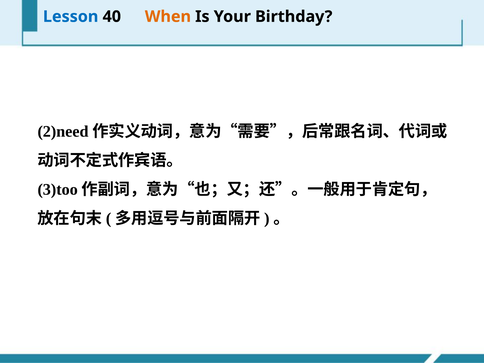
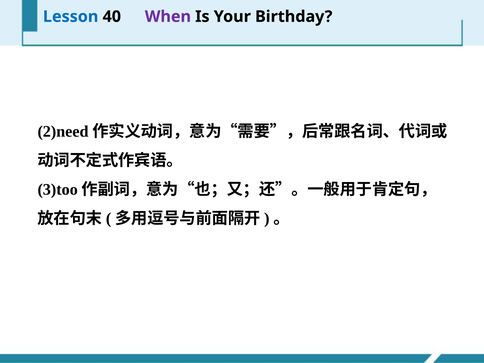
When colour: orange -> purple (168, 17)
